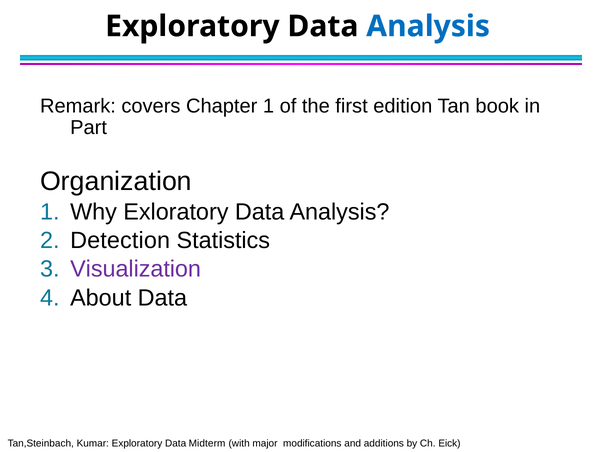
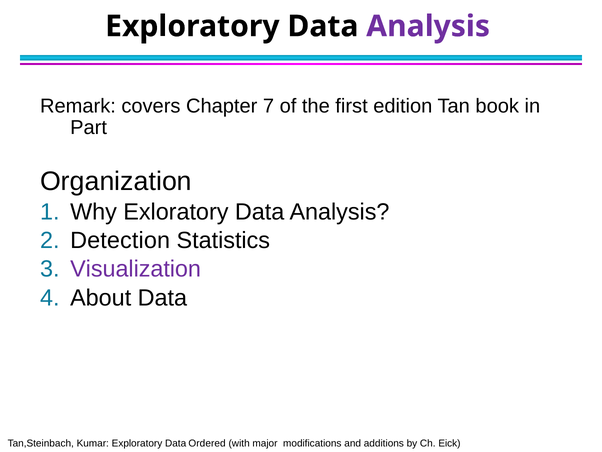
Analysis colour: blue -> purple (428, 26)
Chapter 1: 1 -> 7 (268, 106)
Midterm: Midterm -> Ordered (207, 443)
